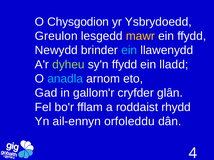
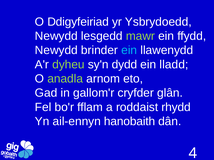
Chysgodion: Chysgodion -> Ddigyfeiriad (78, 22)
Greulon: Greulon -> Newydd (56, 36)
mawr colour: yellow -> light green (140, 36)
sy'n ffydd: ffydd -> dydd (124, 65)
anadla colour: light blue -> light green (65, 79)
orfoleddu: orfoleddu -> hanobaith (130, 122)
